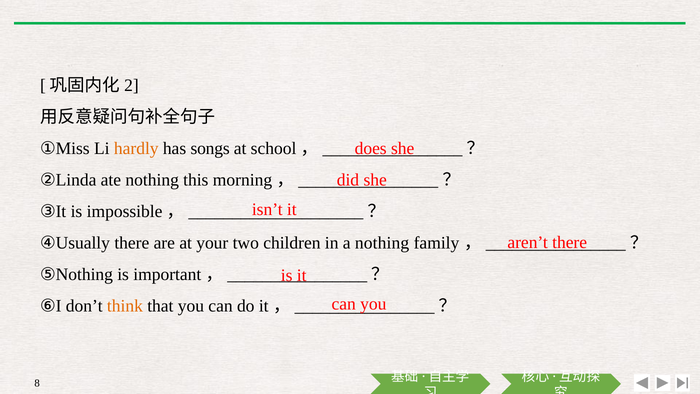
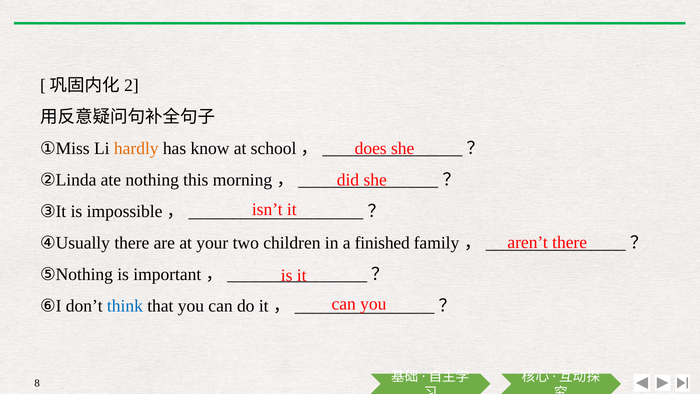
songs: songs -> know (210, 148)
a nothing: nothing -> finished (382, 243)
think colour: orange -> blue (125, 306)
